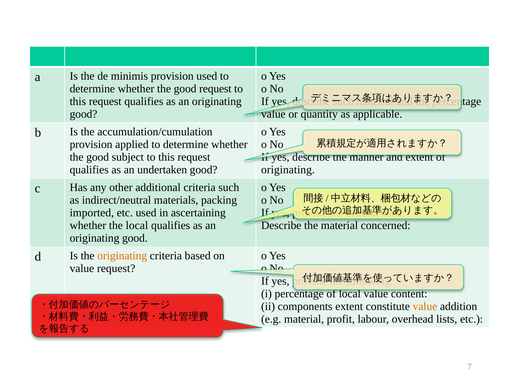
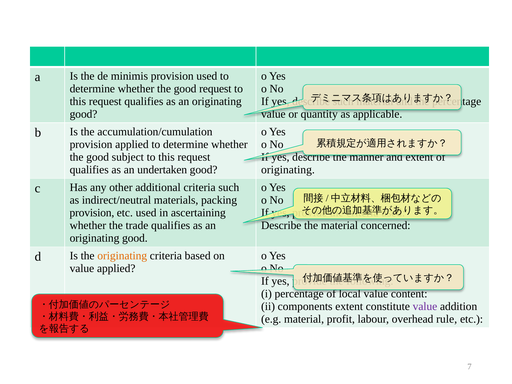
imported: imported -> provision (92, 213)
the local: local -> trade (137, 225)
value request: request -> applied (116, 268)
value colour: orange -> purple (425, 306)
lists: lists -> rule (447, 319)
